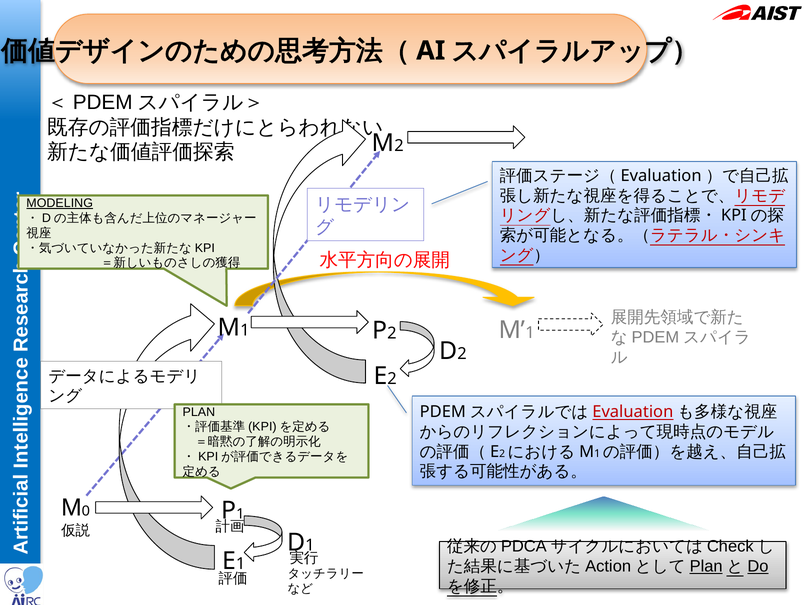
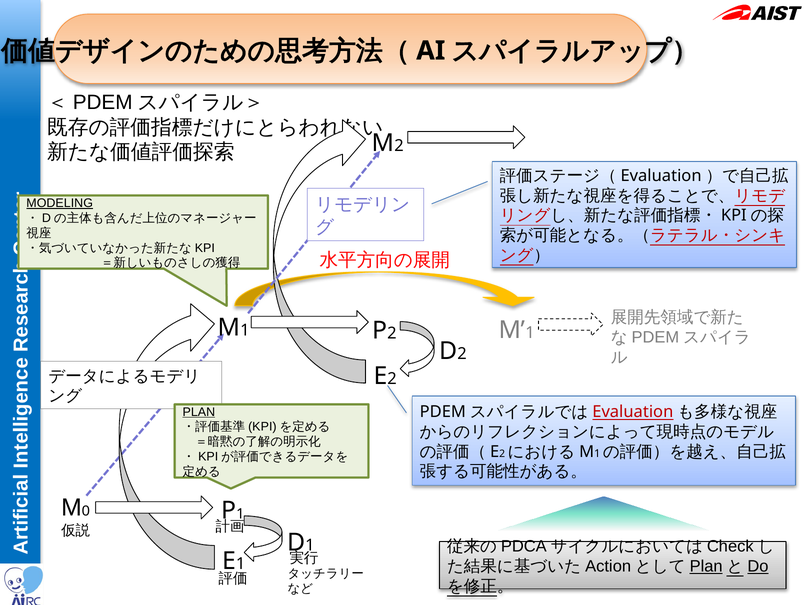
PLAN underline: none -> present (199, 412)
